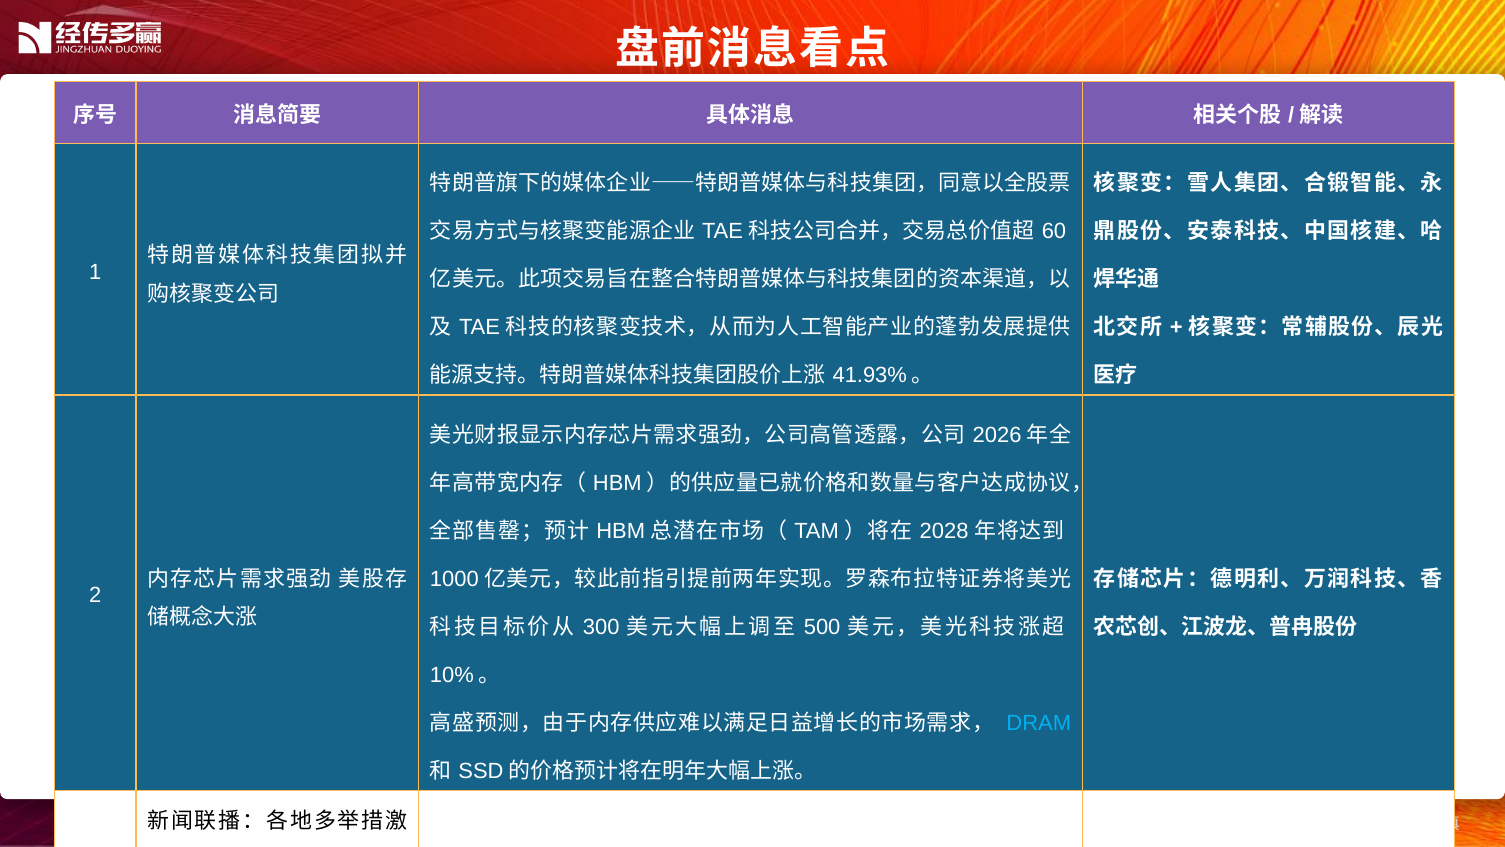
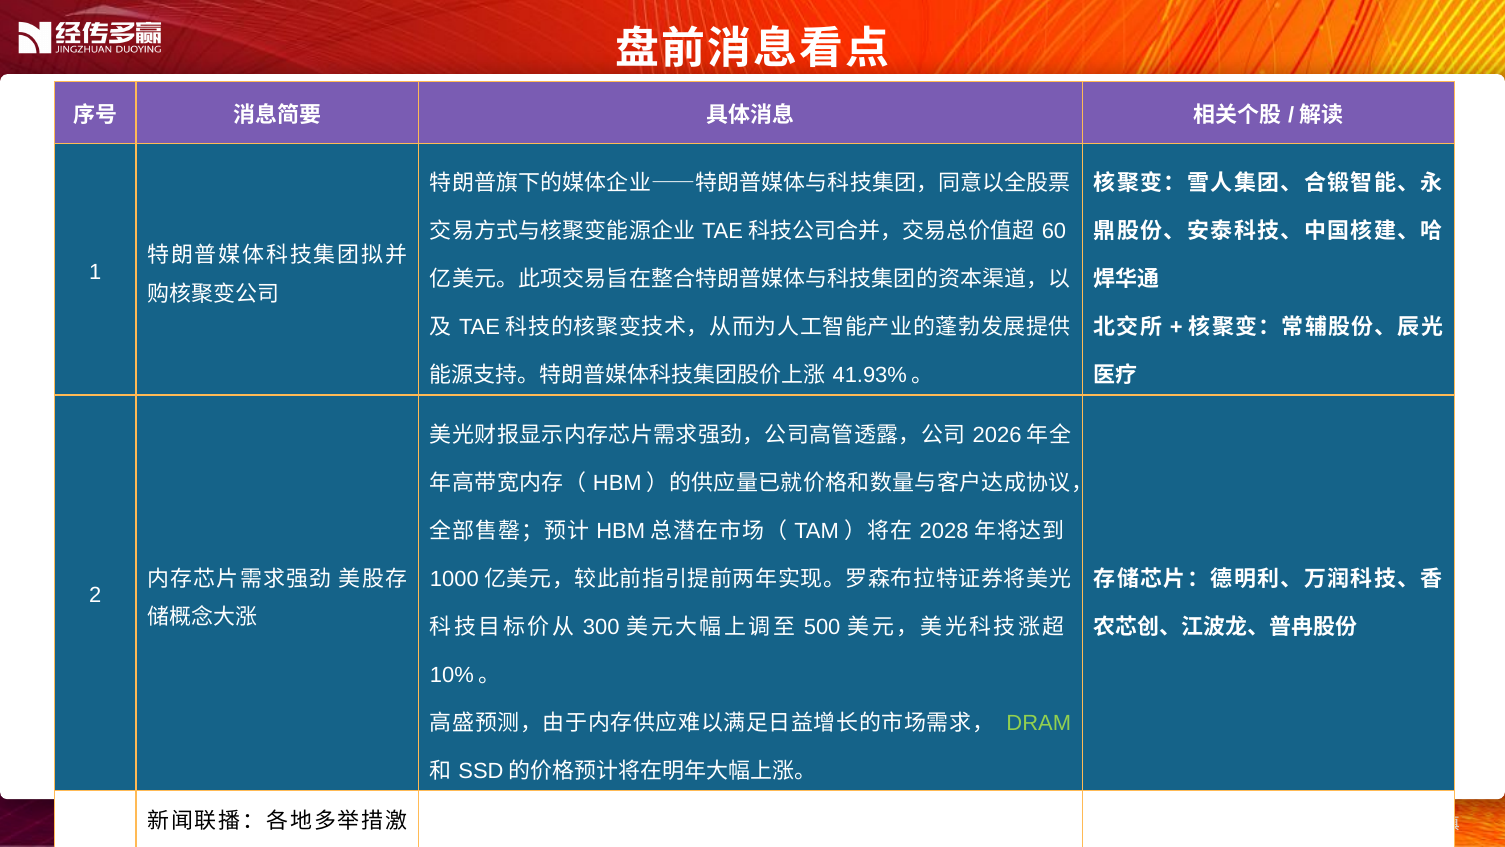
DRAM colour: light blue -> light green (1039, 723)
